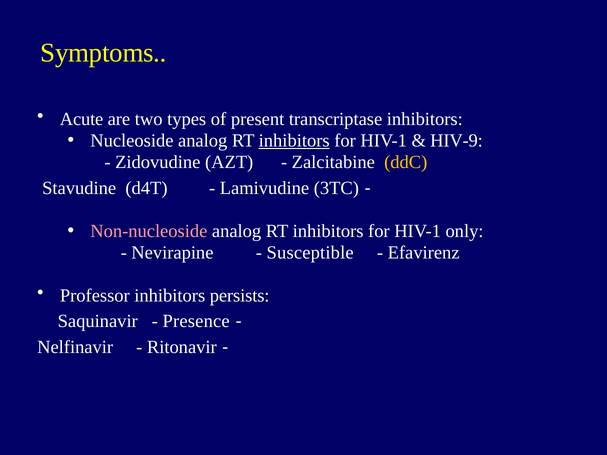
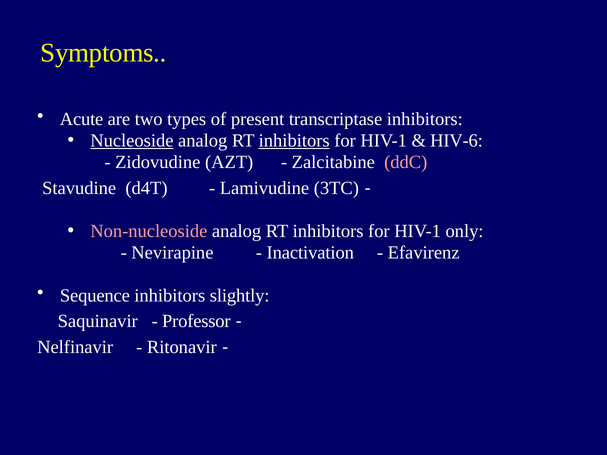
Nucleoside underline: none -> present (132, 141)
HIV-9: HIV-9 -> HIV-6 (457, 141)
ddC colour: yellow -> pink (406, 162)
Susceptible: Susceptible -> Inactivation (310, 253)
Professor: Professor -> Sequence (95, 296)
persists: persists -> slightly (240, 296)
Presence: Presence -> Professor (196, 322)
